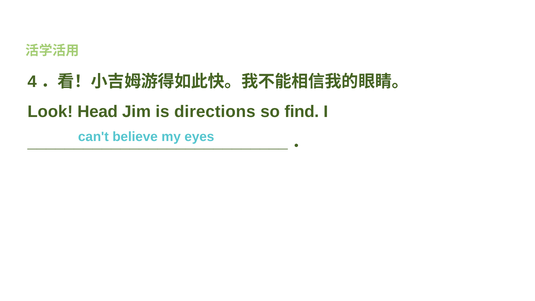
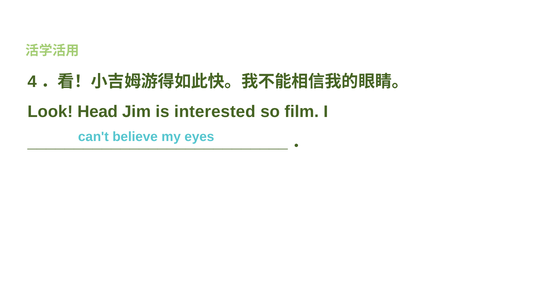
directions: directions -> interested (215, 112)
find: find -> film (302, 112)
